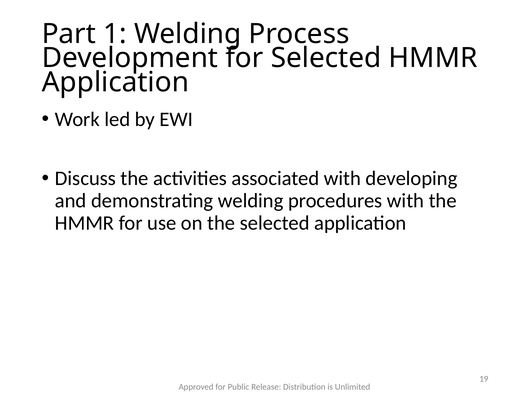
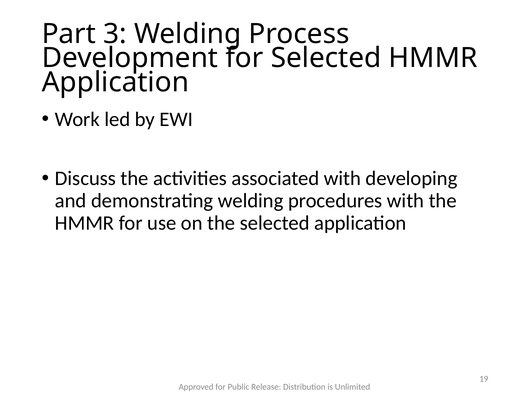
1: 1 -> 3 (115, 34)
